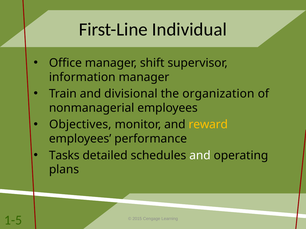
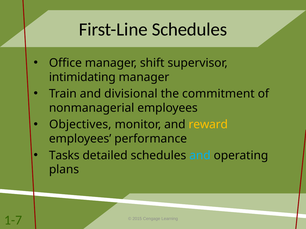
First-Line Individual: Individual -> Schedules (189, 30)
information: information -> intimidating (82, 77)
organization: organization -> commitment (218, 94)
and colour: white -> light blue (200, 156)
1-5: 1-5 -> 1-7 (13, 221)
